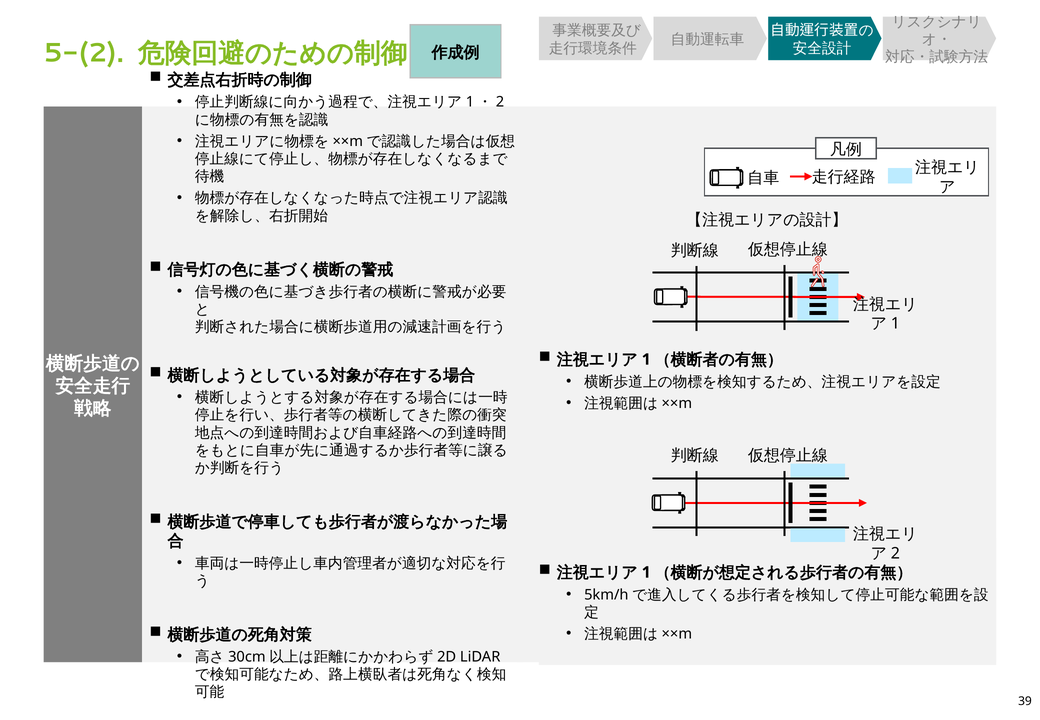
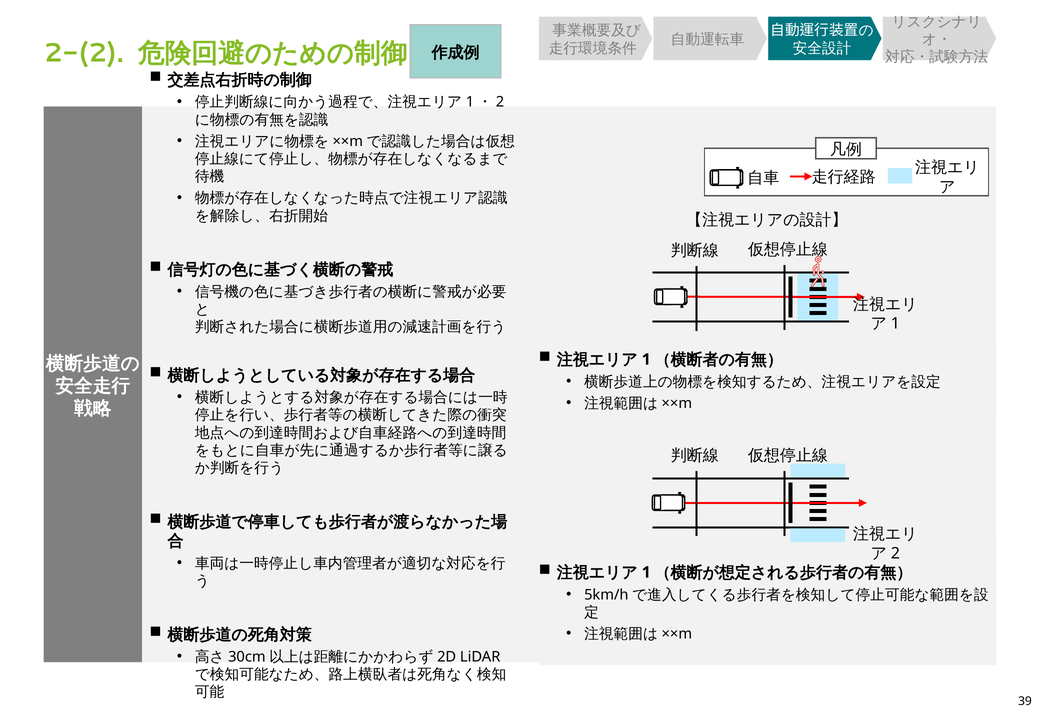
5-(2: 5-(2 -> 2-(2 (84, 53)
